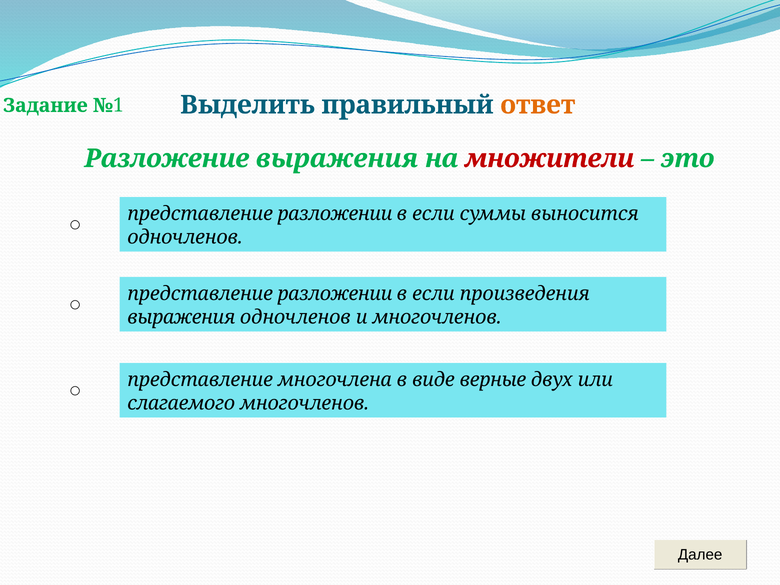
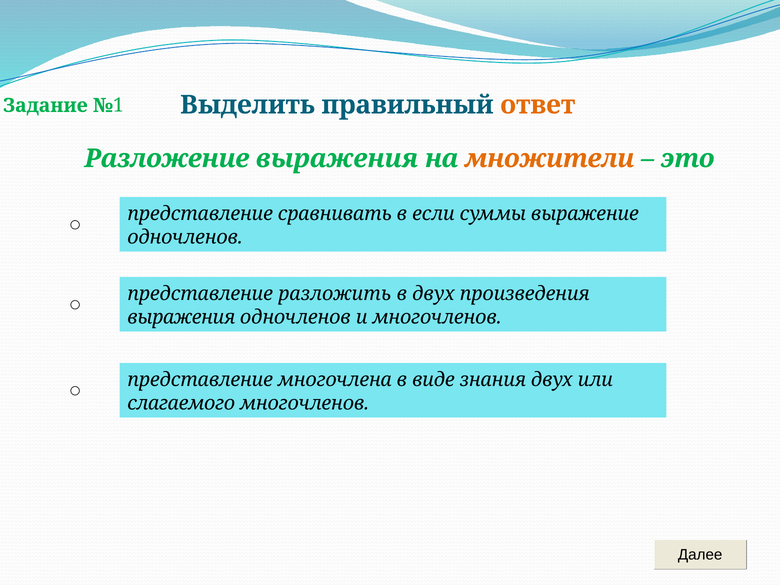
множители colour: red -> orange (550, 159)
разложении: разложении -> сравнивать (335, 214)
выносится: выносится -> выражение (585, 214)
разложении: разложении -> разложить (335, 294)
если: если -> двух (434, 294)
верные: верные -> знания (493, 380)
